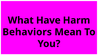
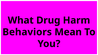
Have: Have -> Drug (48, 20)
